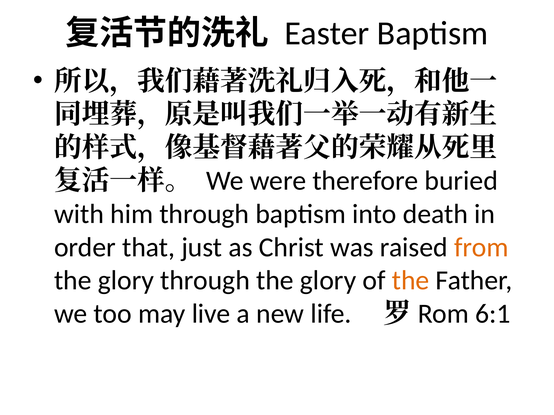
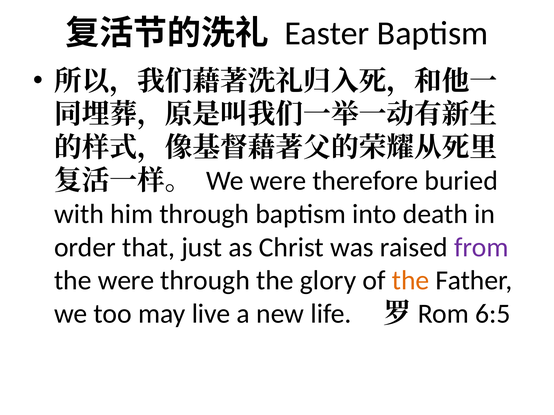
from colour: orange -> purple (481, 248)
glory: glory -> were (126, 281)
6:1: 6:1 -> 6:5 (493, 314)
